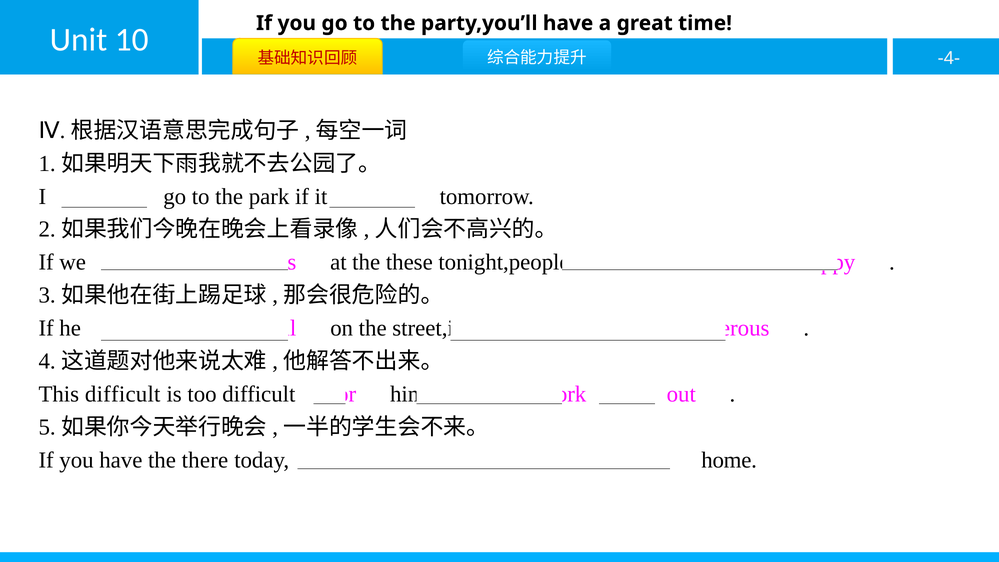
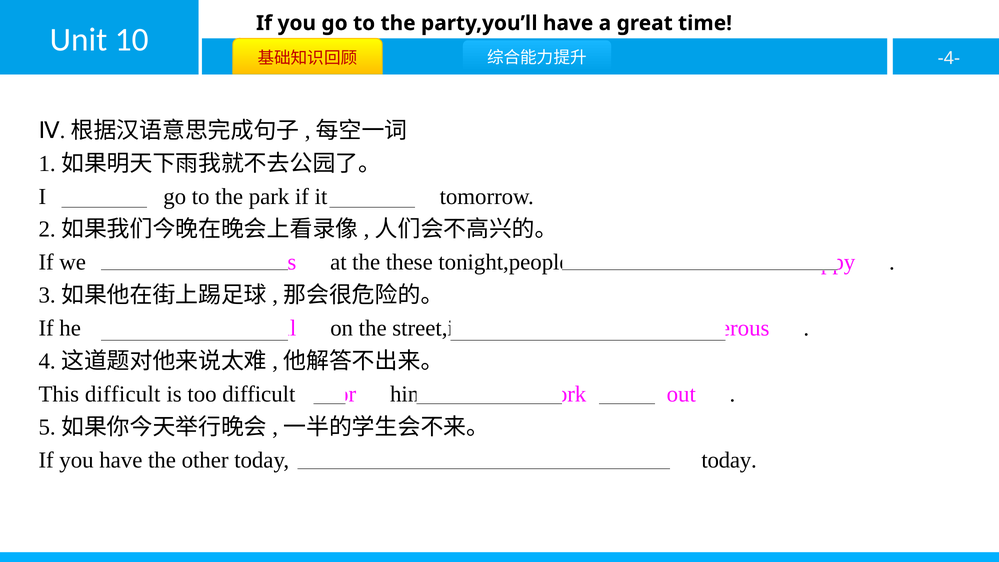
there: there -> other (205, 460)
home: home -> today (729, 460)
